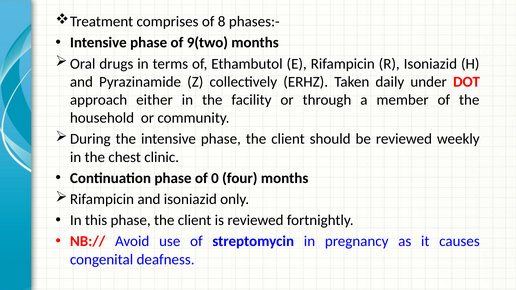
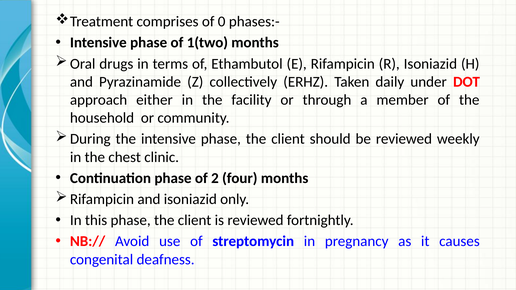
8: 8 -> 0 (222, 22)
9(two: 9(two -> 1(two (207, 43)
0: 0 -> 2 (215, 178)
